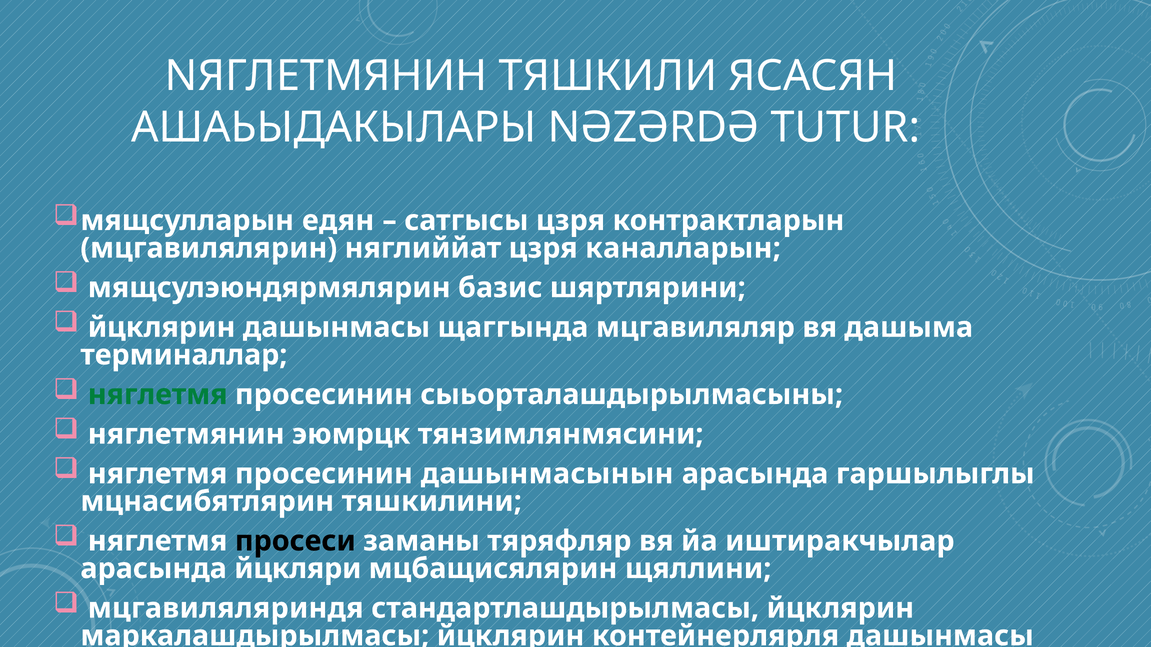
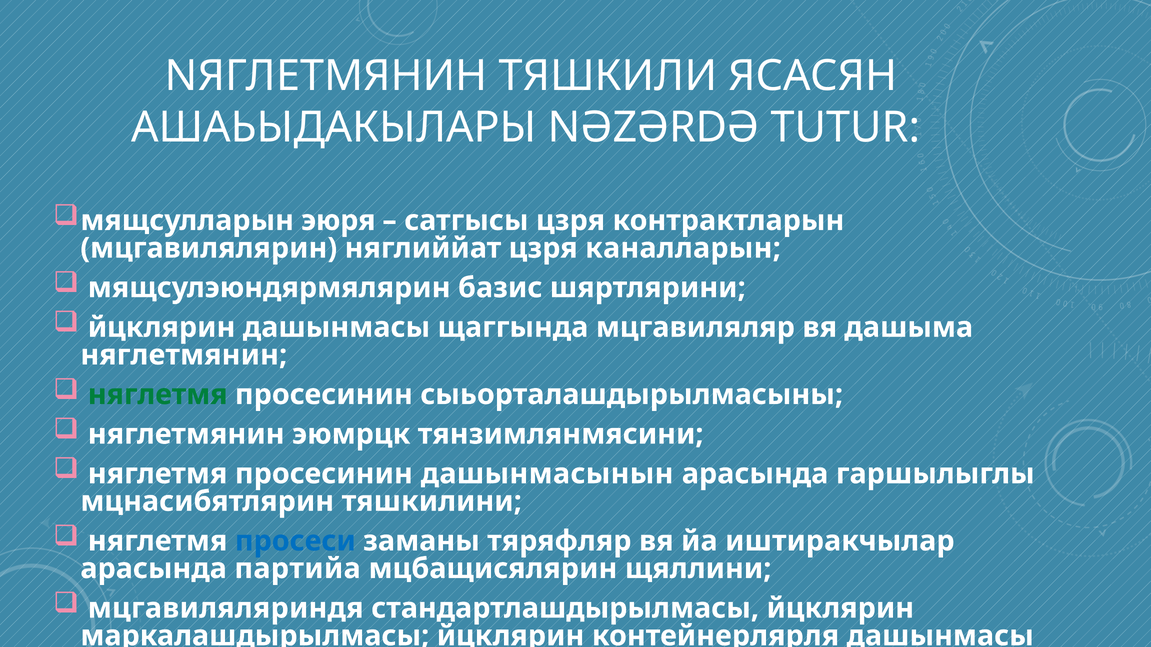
едян: едян -> эюря (338, 221)
терминаллар: терминаллар -> няглетмянин (184, 355)
просеси colour: black -> blue (295, 541)
йцкляри: йцкляри -> партийа (298, 569)
